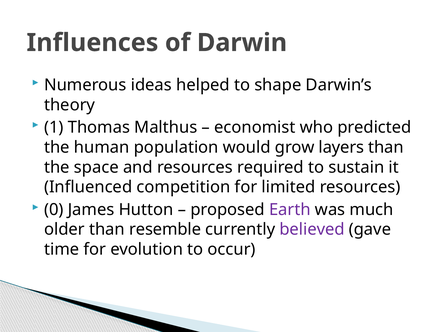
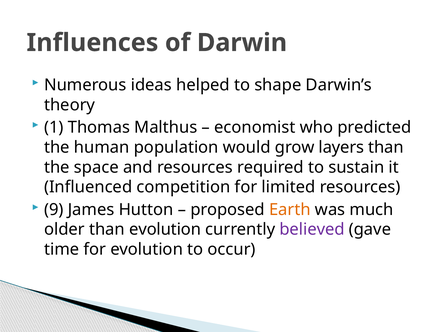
0: 0 -> 9 (54, 209)
Earth colour: purple -> orange (290, 209)
than resemble: resemble -> evolution (165, 229)
